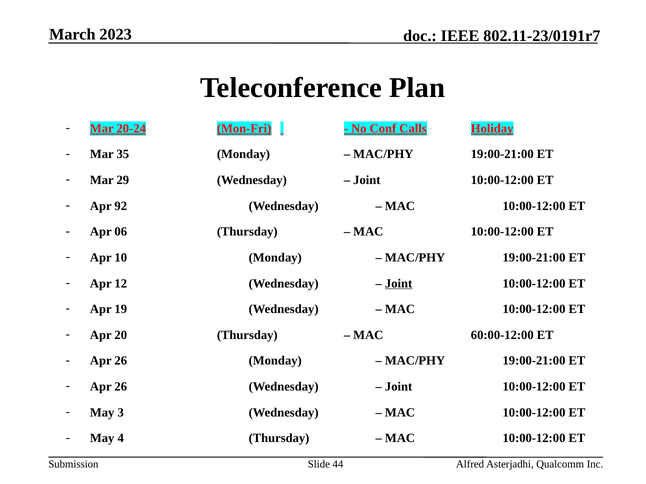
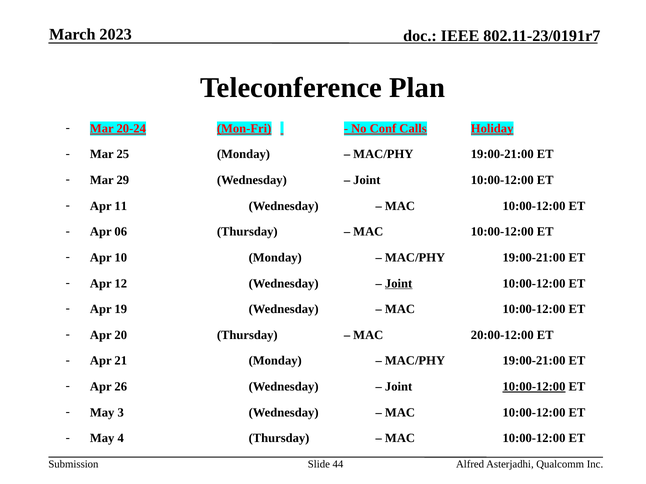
35: 35 -> 25 (123, 154)
92: 92 -> 11 (121, 206)
60:00-12:00: 60:00-12:00 -> 20:00-12:00 (502, 335)
26: 26 -> 21 (121, 361)
10:00-12:00 underline: none -> present (534, 387)
